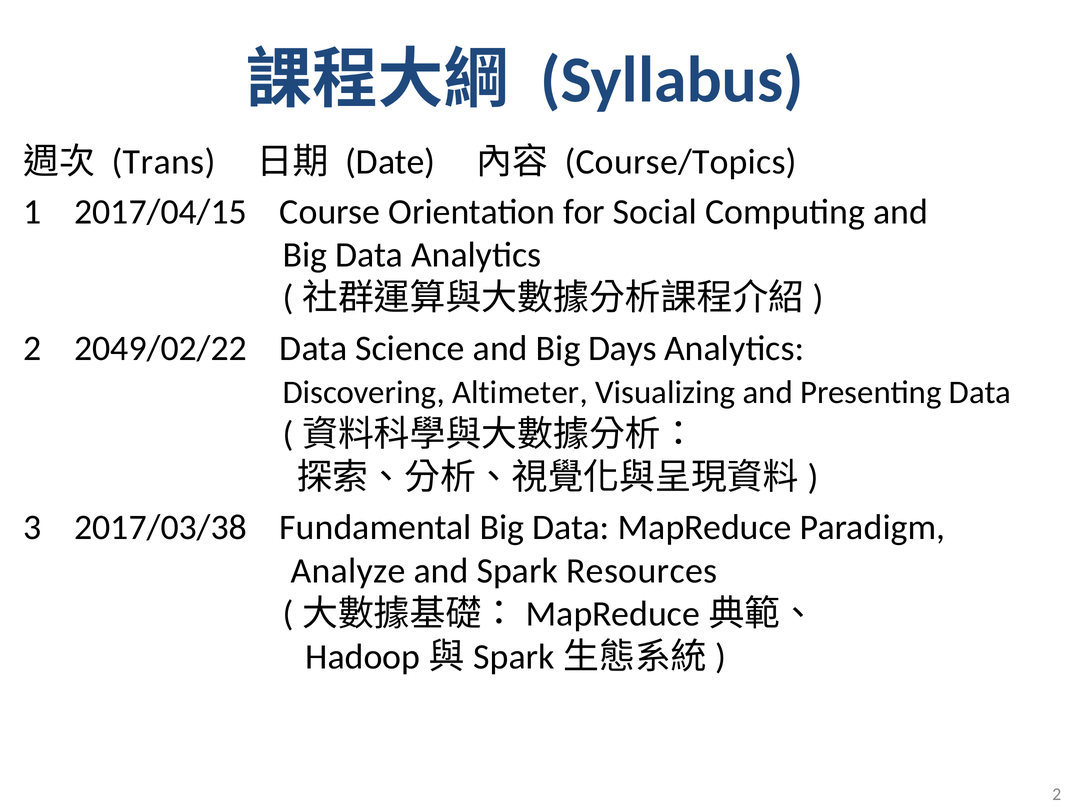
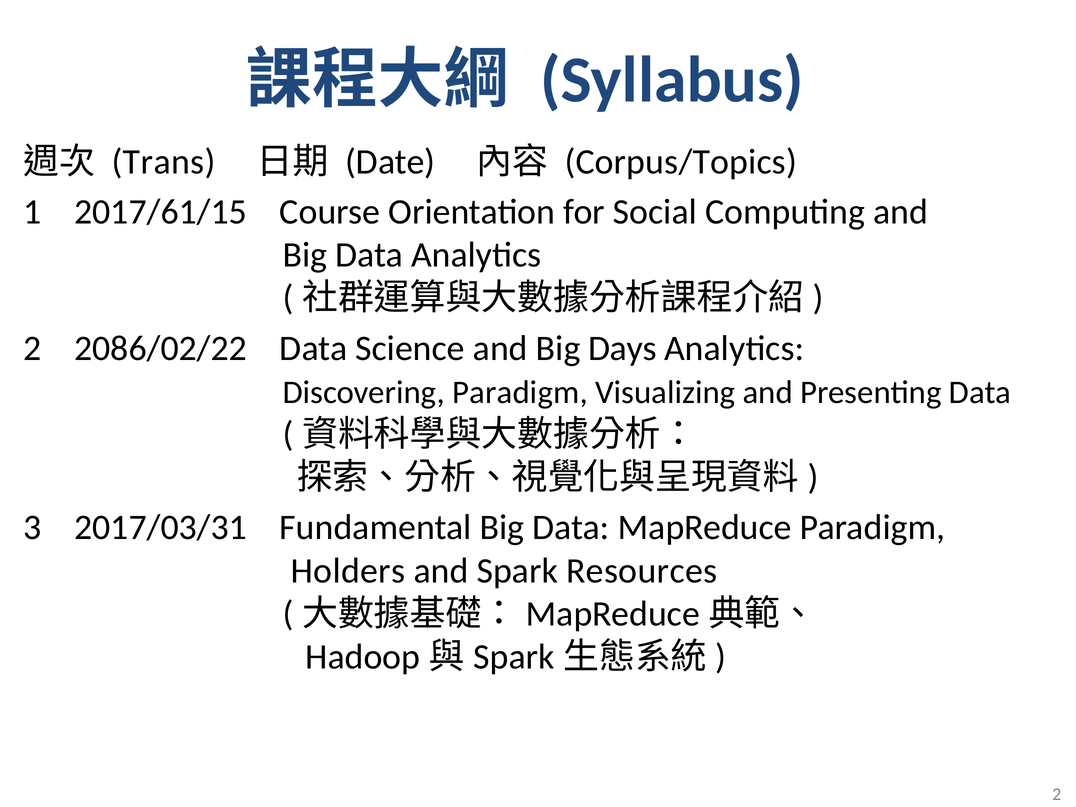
Course/Topics: Course/Topics -> Corpus/Topics (681, 162)
2017/04/15: 2017/04/15 -> 2017/61/15 (161, 212)
2049/02/22: 2049/02/22 -> 2086/02/22 (161, 348)
Discovering Altimeter: Altimeter -> Paradigm (520, 392)
2017/03/38: 2017/03/38 -> 2017/03/31 (161, 528)
Analyze: Analyze -> Holders (348, 571)
